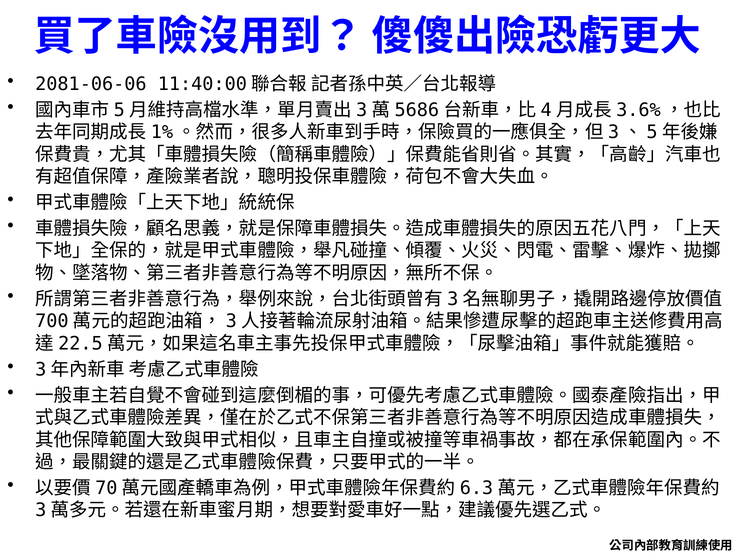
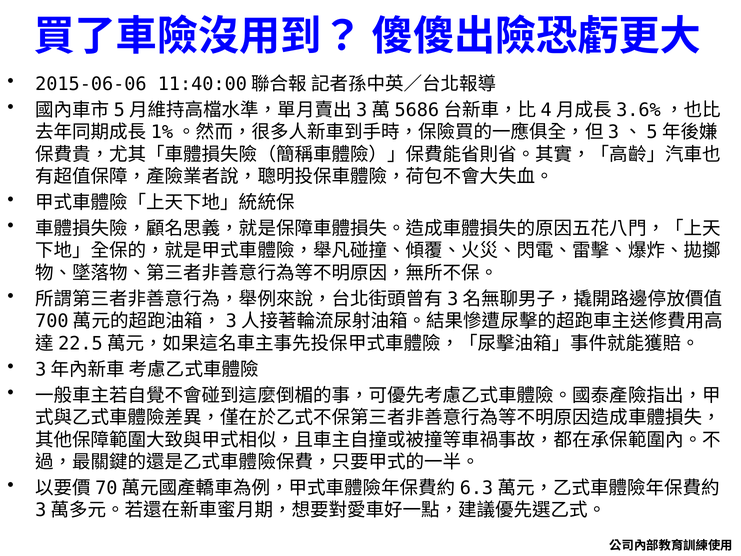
2081-06-06: 2081-06-06 -> 2015-06-06 (91, 84)
